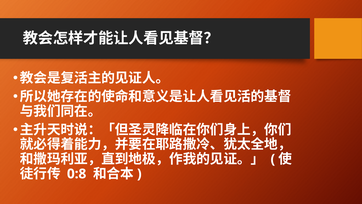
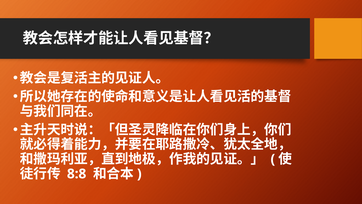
0:8: 0:8 -> 8:8 (77, 174)
